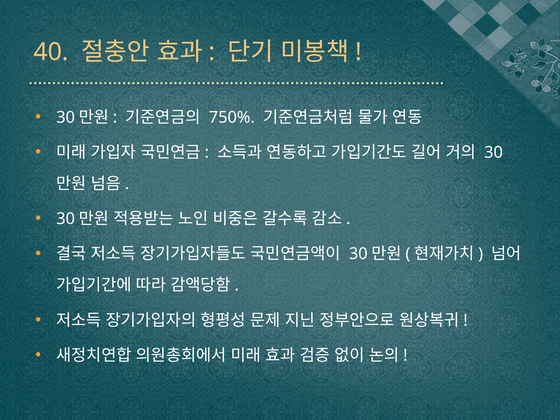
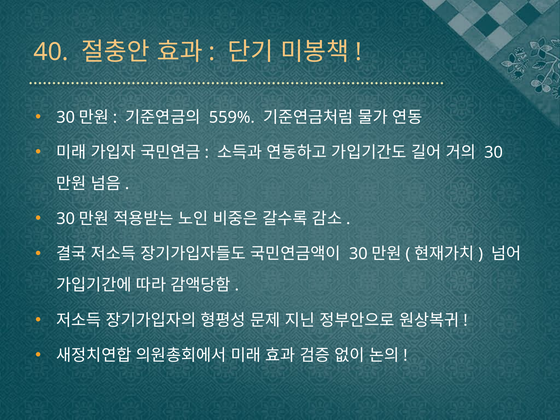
750%: 750% -> 559% (232, 117)
